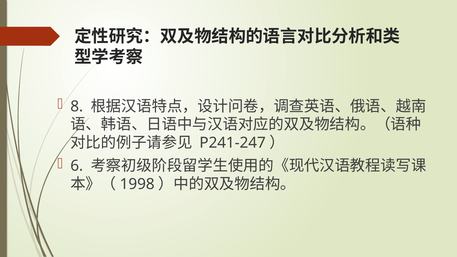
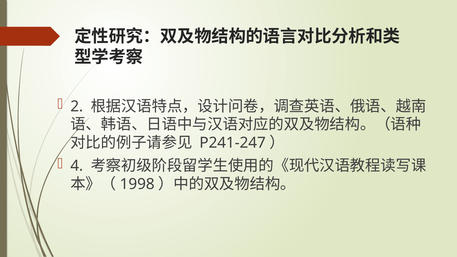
8: 8 -> 2 (77, 106)
6: 6 -> 4 (77, 166)
